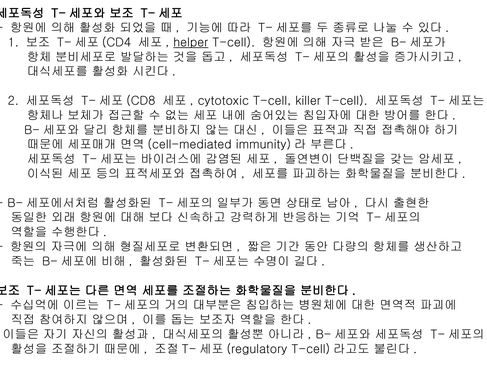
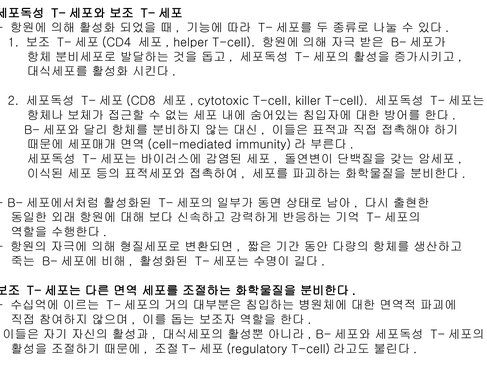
helper underline: present -> none (191, 42)
